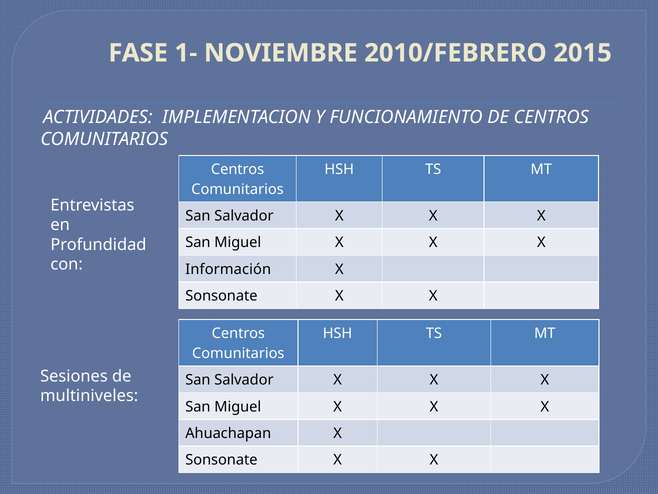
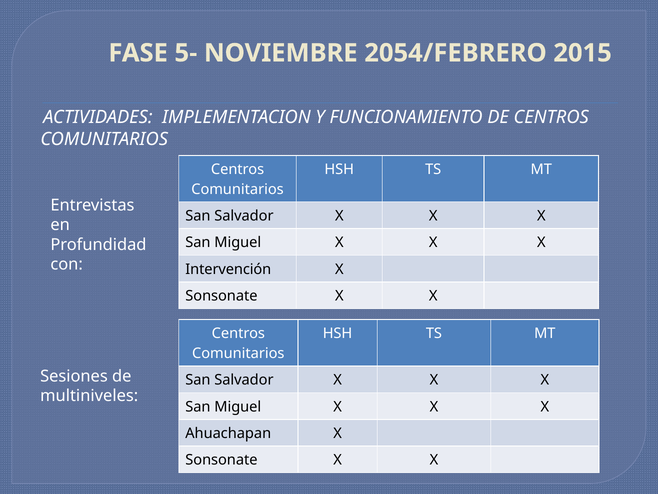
1-: 1- -> 5- (186, 53)
2010/FEBRERO: 2010/FEBRERO -> 2054/FEBRERO (456, 53)
Información: Información -> Intervención (228, 269)
